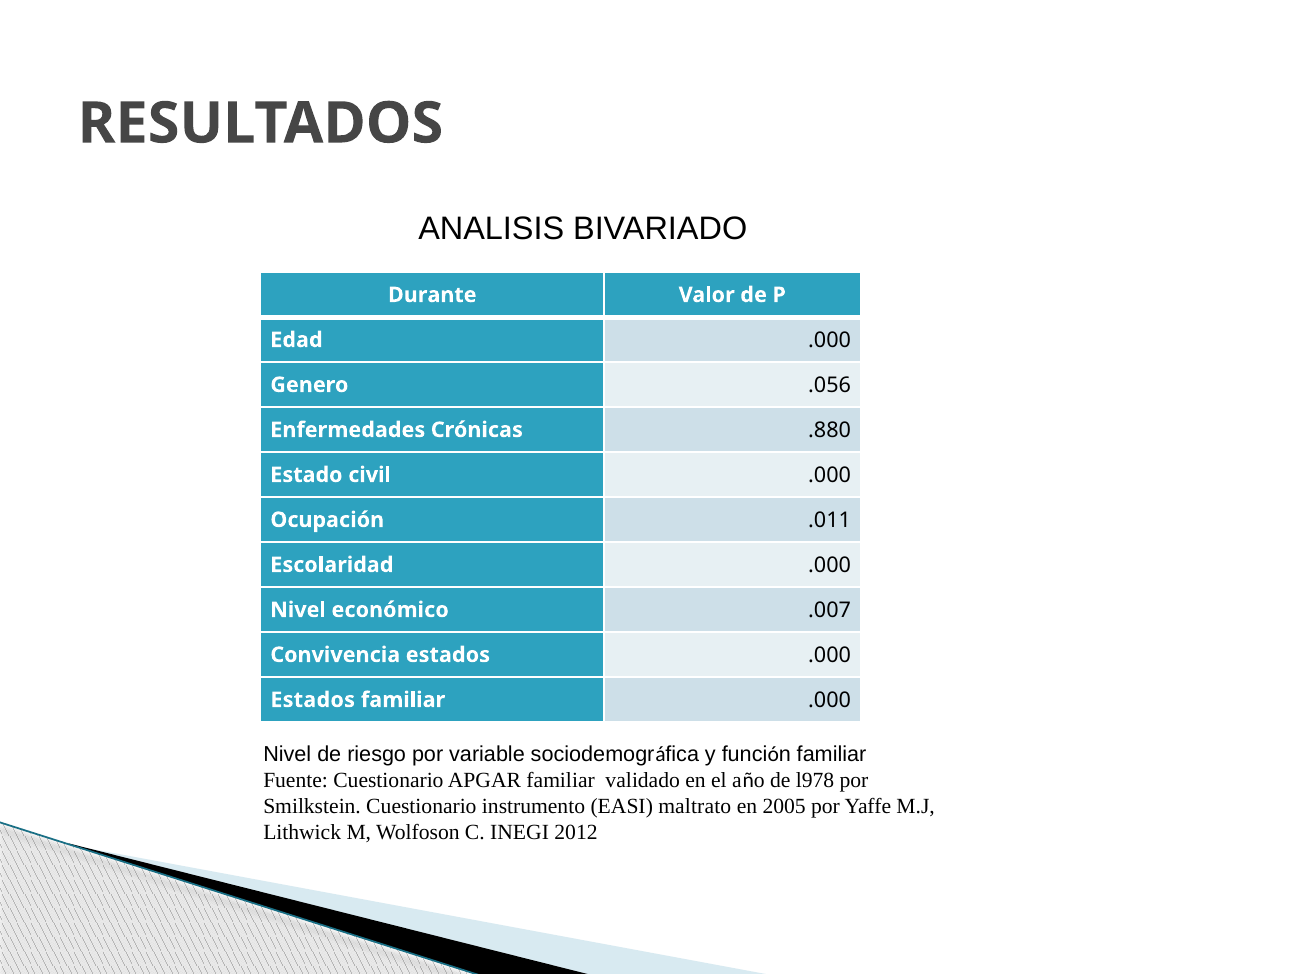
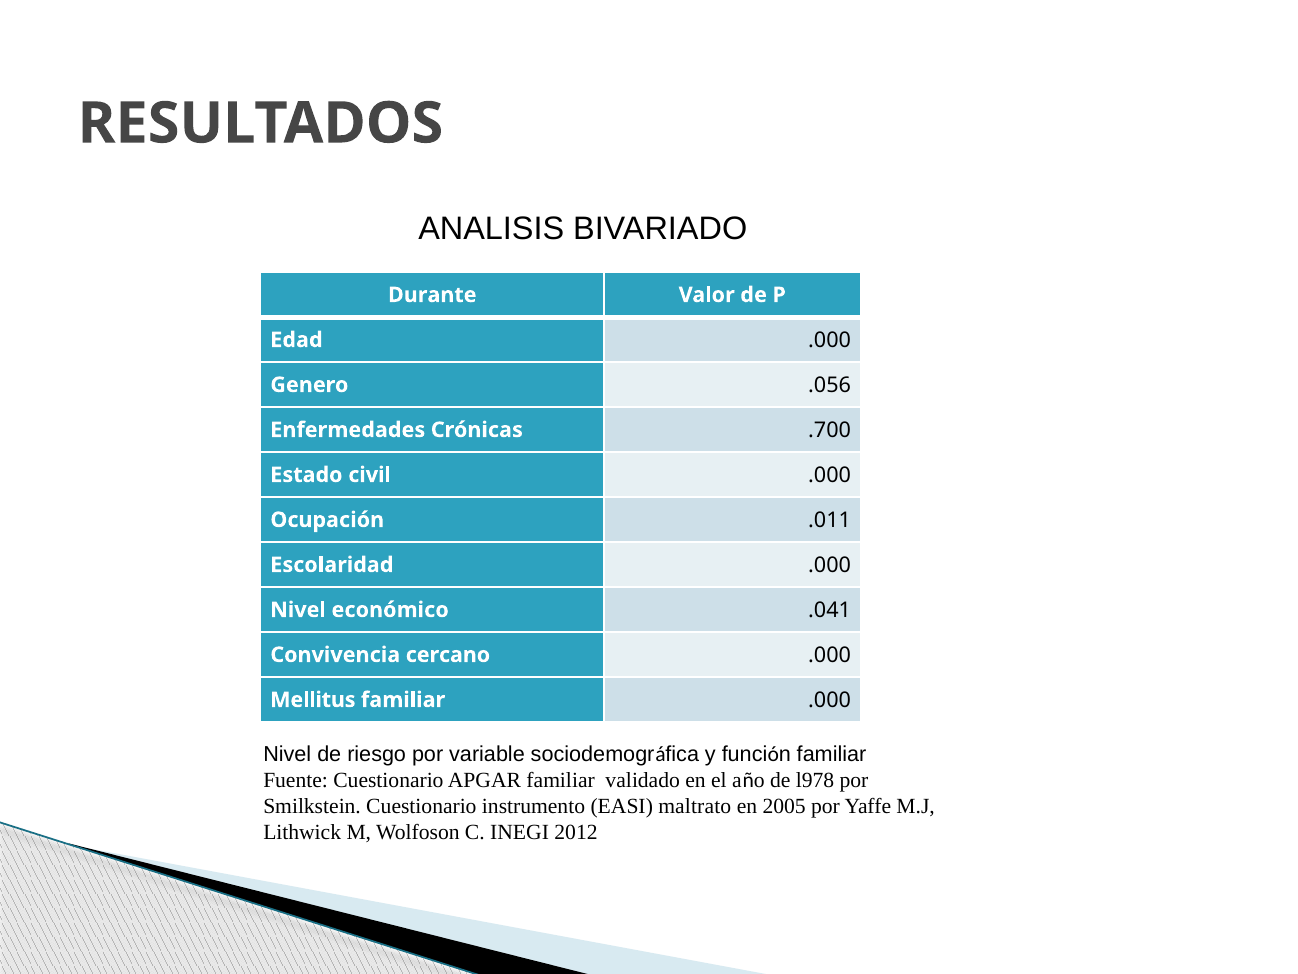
.880: .880 -> .700 (830, 430)
.007: .007 -> .041 (830, 610)
Convivencia estados: estados -> cercano (448, 655)
Estados: Estados -> Mellitus (313, 700)
